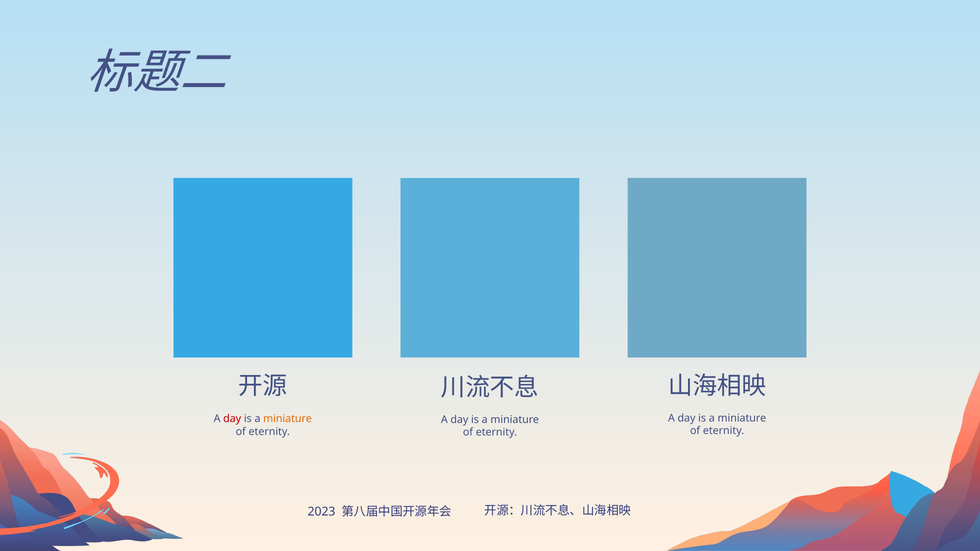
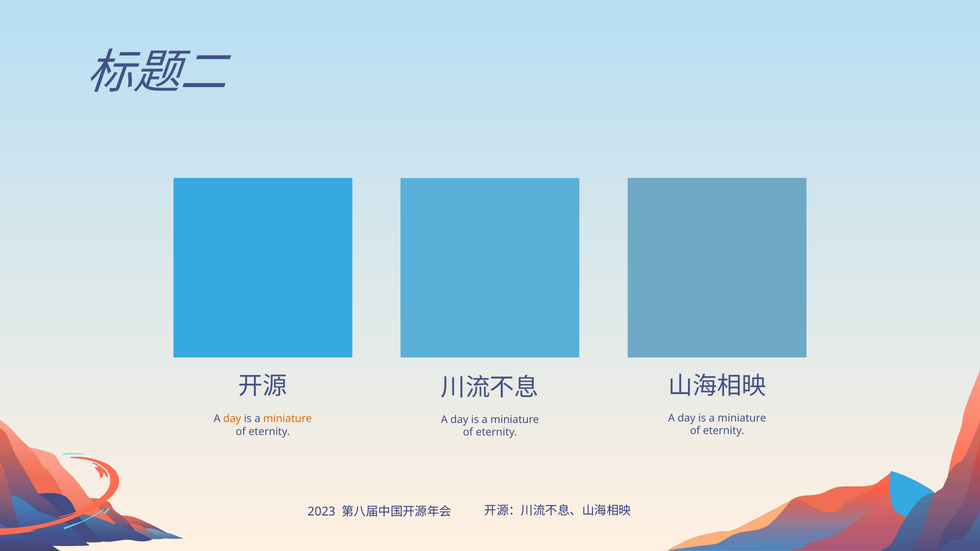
day colour: red -> orange (232, 419)
